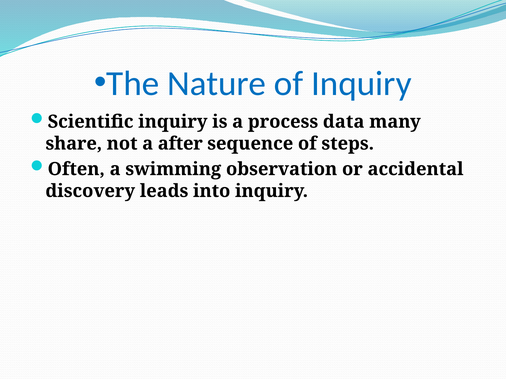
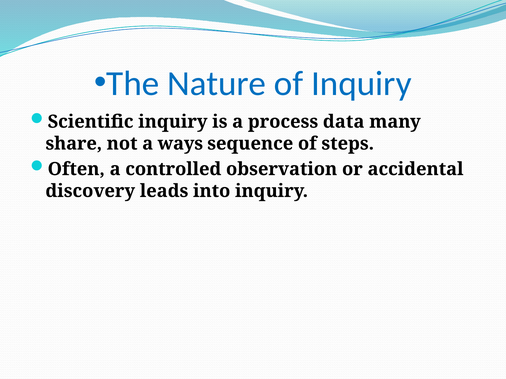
after: after -> ways (180, 144)
swimming: swimming -> controlled (173, 169)
